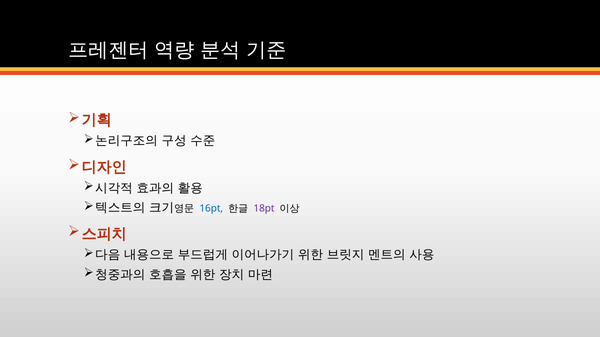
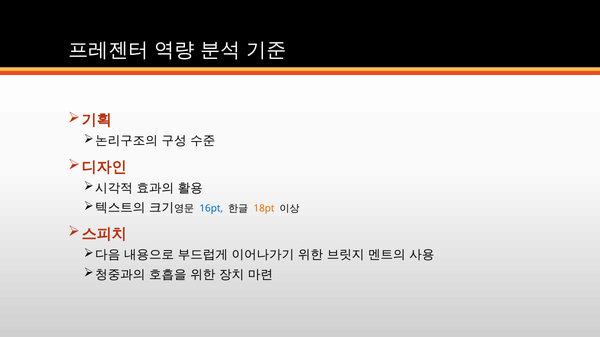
18pt colour: purple -> orange (264, 209)
